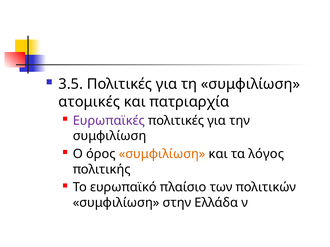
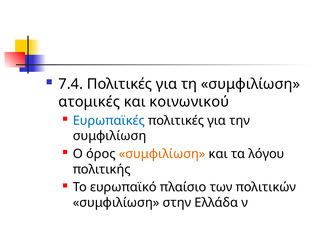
3.5: 3.5 -> 7.4 (71, 84)
πατριαρχία: πατριαρχία -> κοινωνικού (189, 102)
Ευρωπαϊκές colour: purple -> blue (109, 121)
λόγος: λόγος -> λόγου (266, 154)
